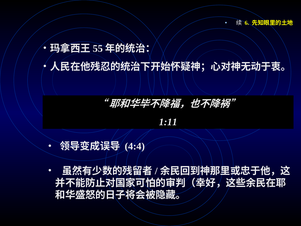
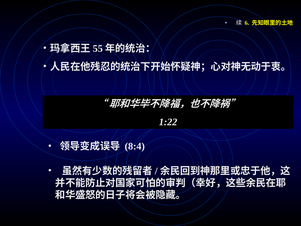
1:11: 1:11 -> 1:22 (168, 122)
4:4: 4:4 -> 8:4 (135, 146)
